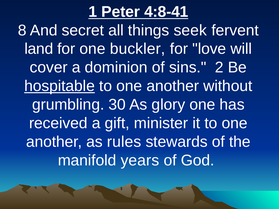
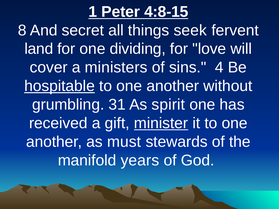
4:8-41: 4:8-41 -> 4:8-15 (166, 12)
buckler: buckler -> dividing (138, 49)
dominion: dominion -> ministers (116, 68)
2: 2 -> 4 (219, 68)
30: 30 -> 31 (117, 105)
glory: glory -> spirit (168, 105)
minister underline: none -> present (161, 123)
rules: rules -> must (124, 142)
